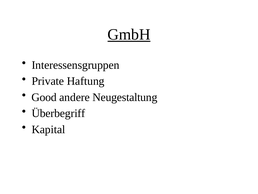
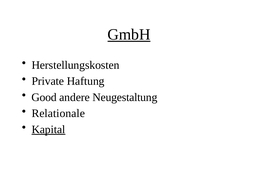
Interessensgruppen: Interessensgruppen -> Herstellungskosten (76, 65)
Überbegriff: Überbegriff -> Relationale (58, 113)
Kapital underline: none -> present (48, 129)
